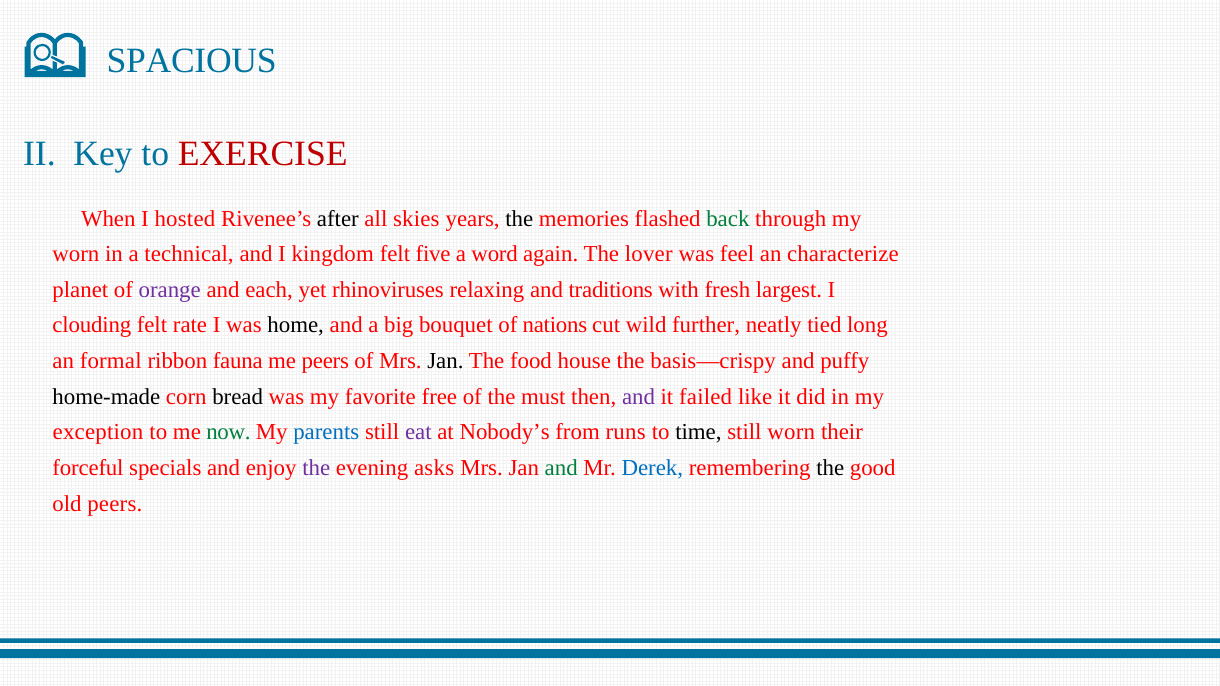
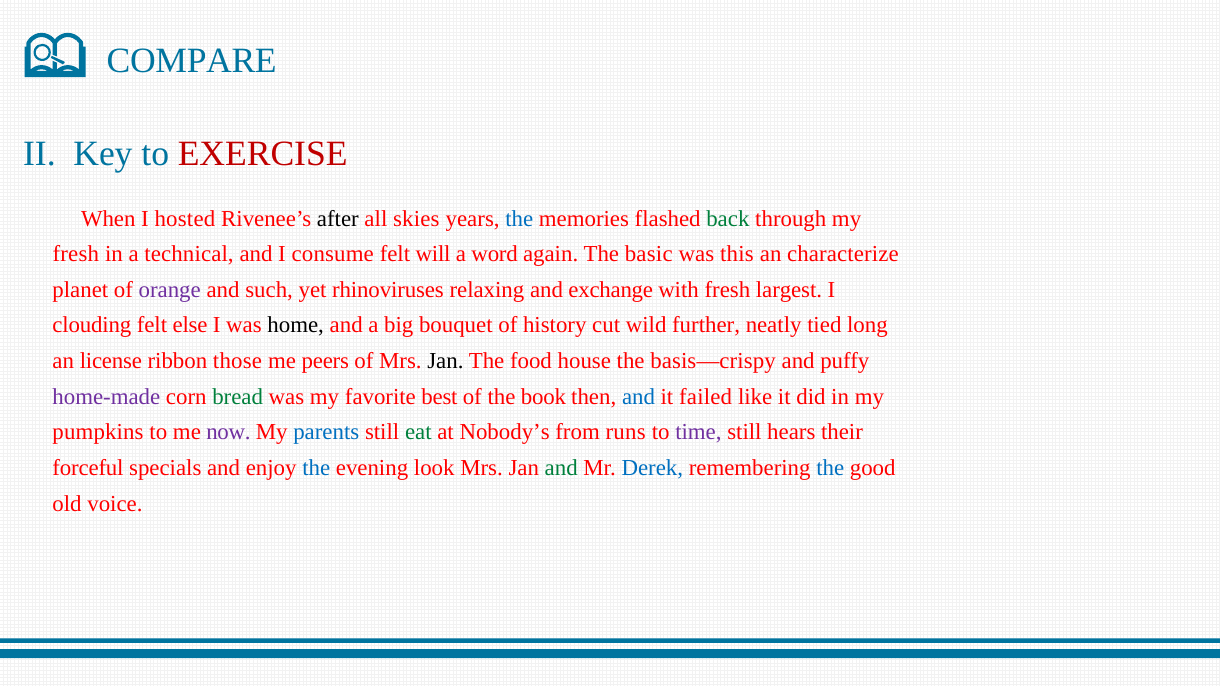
SPACIOUS: SPACIOUS -> COMPARE (192, 61)
the colour: black -> blue (519, 219)
worn: worn -> fresh (76, 254)
kingdom: kingdom -> consume (333, 254)
five: five -> will (433, 254)
lover: lover -> basic (649, 254)
feel: feel -> this (737, 254)
each: each -> such (269, 290)
traditions: traditions -> exchange (611, 290)
rate: rate -> else (190, 326)
nations: nations -> history (555, 326)
formal: formal -> license (111, 361)
fauna: fauna -> those (238, 361)
home-made colour: black -> purple (106, 397)
bread colour: black -> green (238, 397)
free: free -> best (439, 397)
must: must -> book (543, 397)
and colour: purple -> blue (639, 397)
exception: exception -> pumpkins (98, 433)
now colour: green -> purple (228, 433)
eat colour: purple -> green (418, 433)
time colour: black -> purple (698, 433)
still worn: worn -> hears (791, 433)
the colour: purple -> blue (316, 468)
asks: asks -> look (434, 468)
the colour: black -> blue (830, 468)
old peers: peers -> voice (115, 504)
